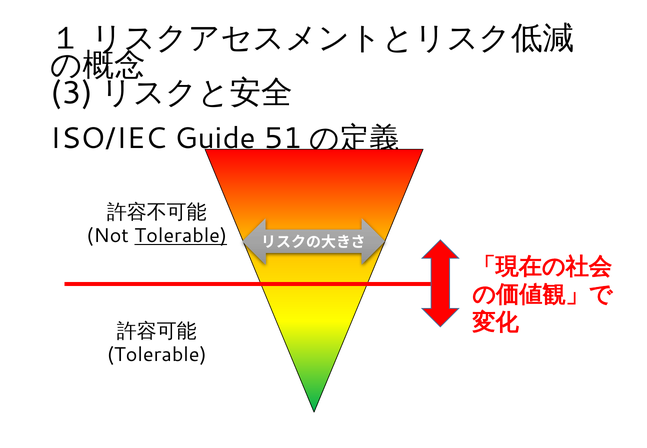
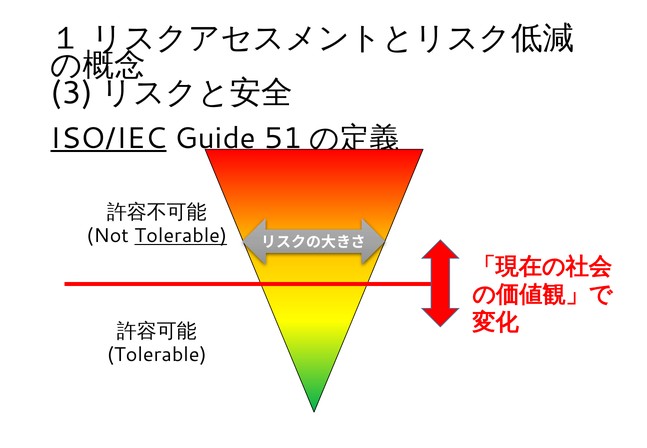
ISO/IEC underline: none -> present (108, 138)
